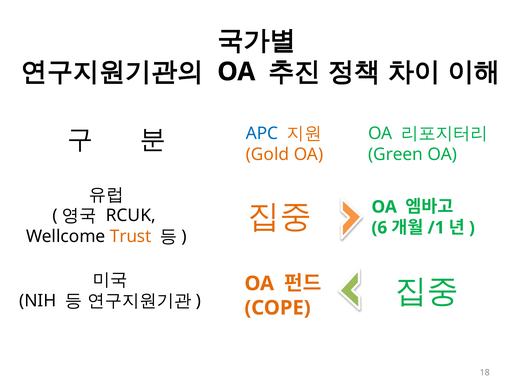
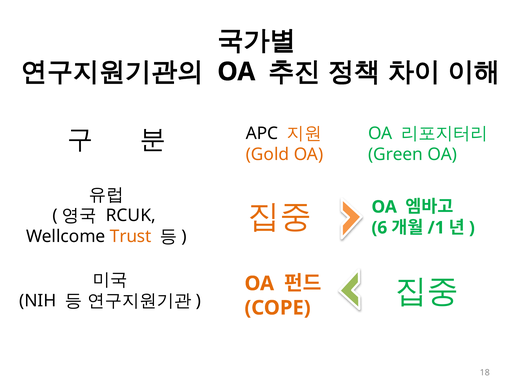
APC colour: blue -> black (262, 134)
